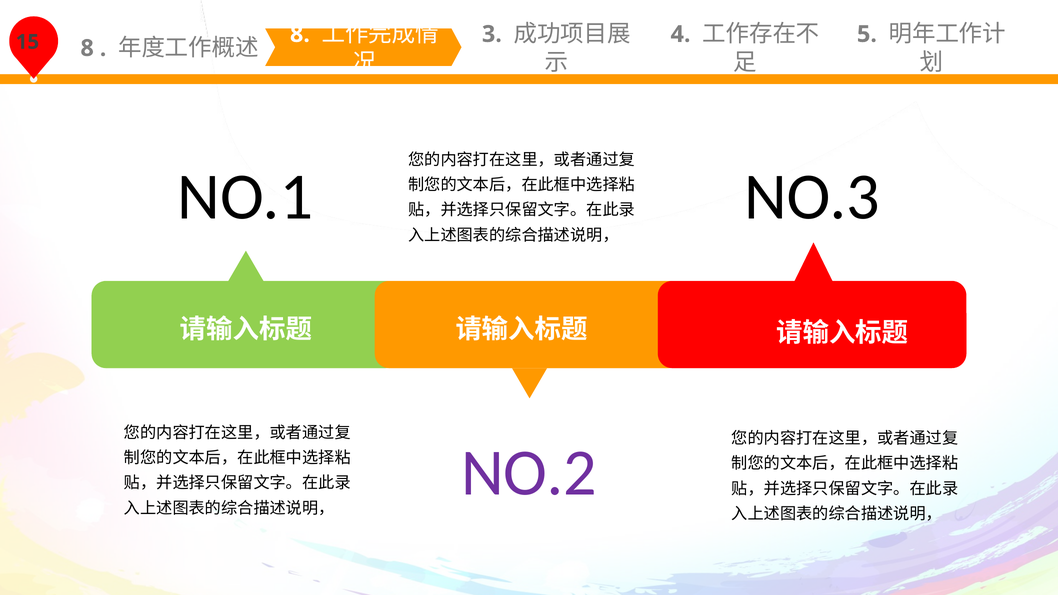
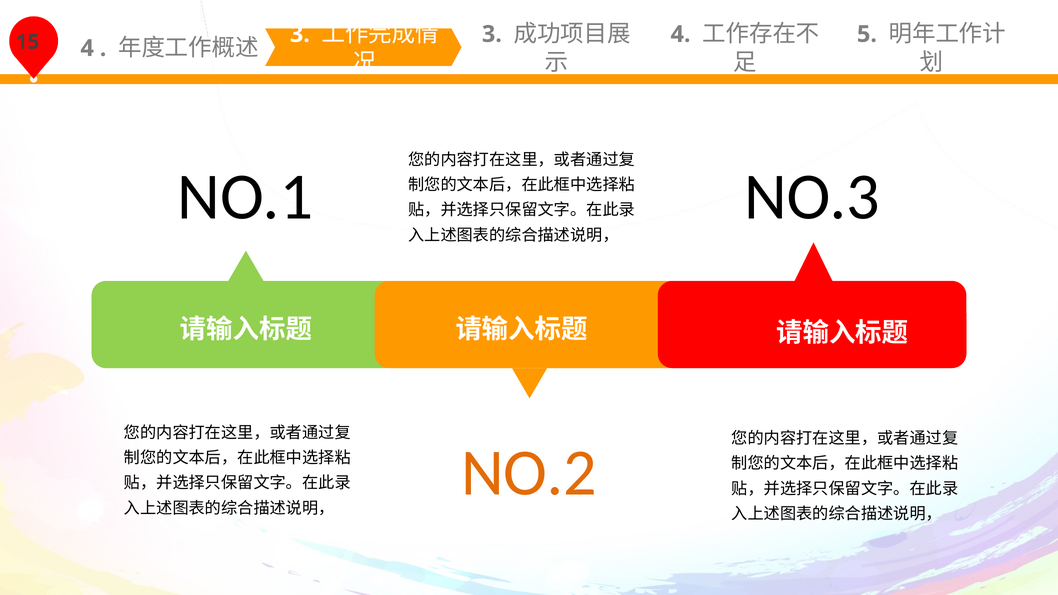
8: 8 -> 4 (87, 48)
8: 8 -> 3 (300, 34)
NO.2 colour: purple -> orange (529, 473)
